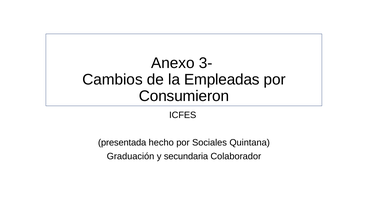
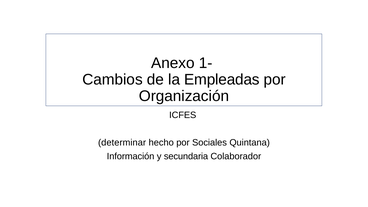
3-: 3- -> 1- (206, 63)
Consumieron: Consumieron -> Organización (184, 96)
presentada: presentada -> determinar (122, 143)
Graduación: Graduación -> Información (131, 156)
